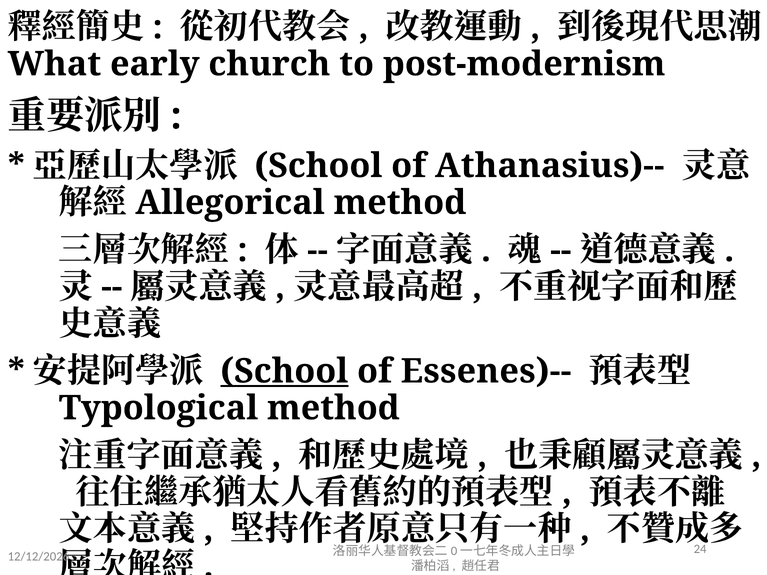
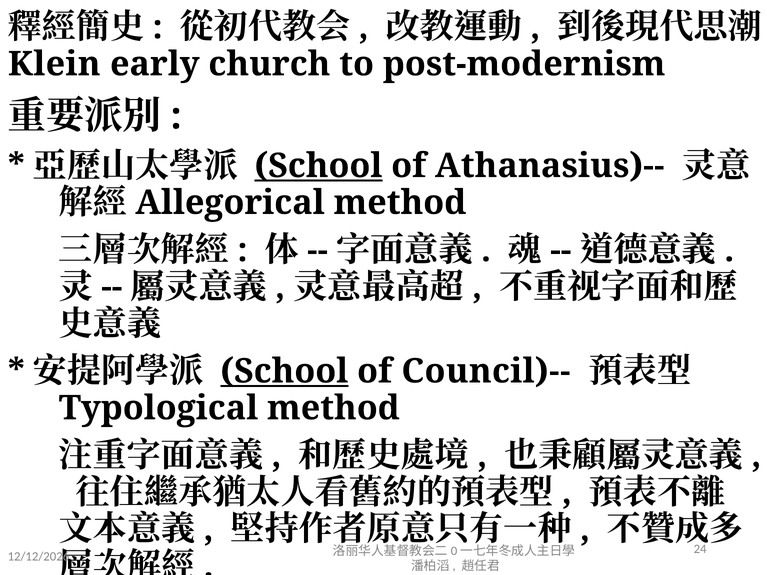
What: What -> Klein (54, 64)
School underline: none -> present (318, 166)
Essenes)--: Essenes)-- -> Council)-- (486, 371)
